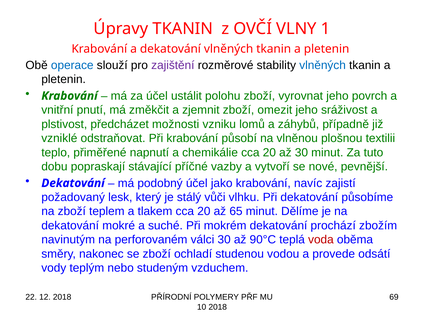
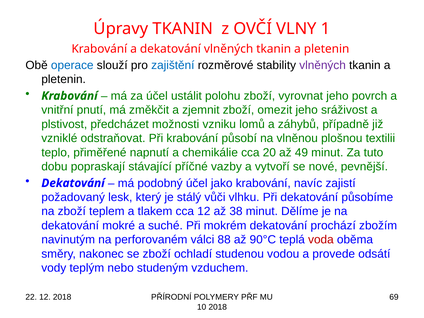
zajištění colour: purple -> blue (173, 65)
vlněných colour: blue -> purple (323, 65)
až 30: 30 -> 49 (301, 152)
tlakem cca 20: 20 -> 12 (204, 211)
65: 65 -> 38 (236, 211)
válci 30: 30 -> 88 (224, 240)
